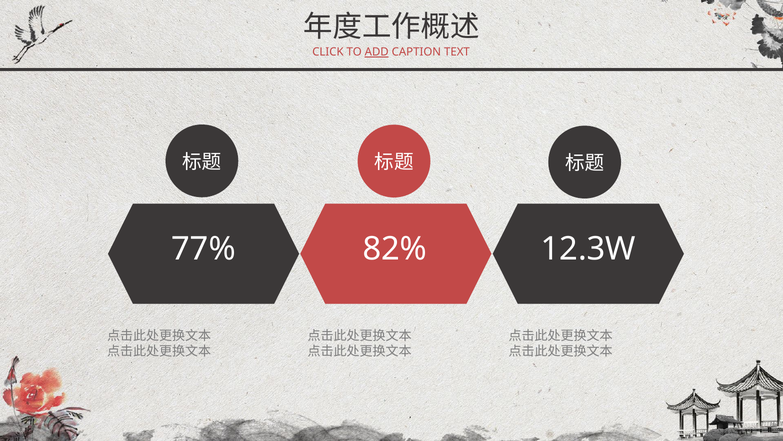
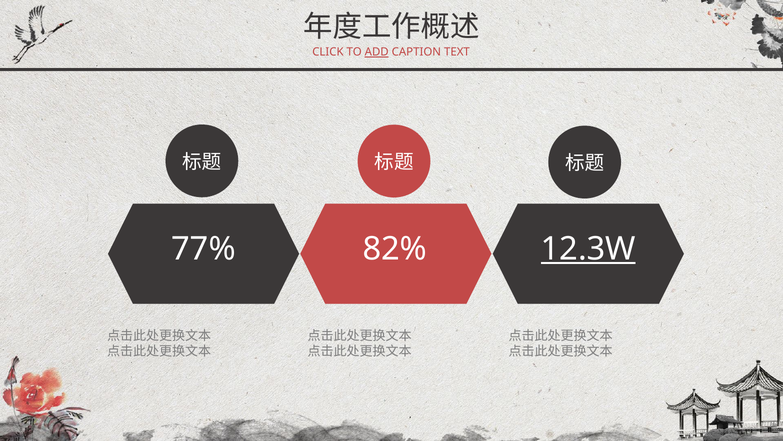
12.3W underline: none -> present (588, 249)
